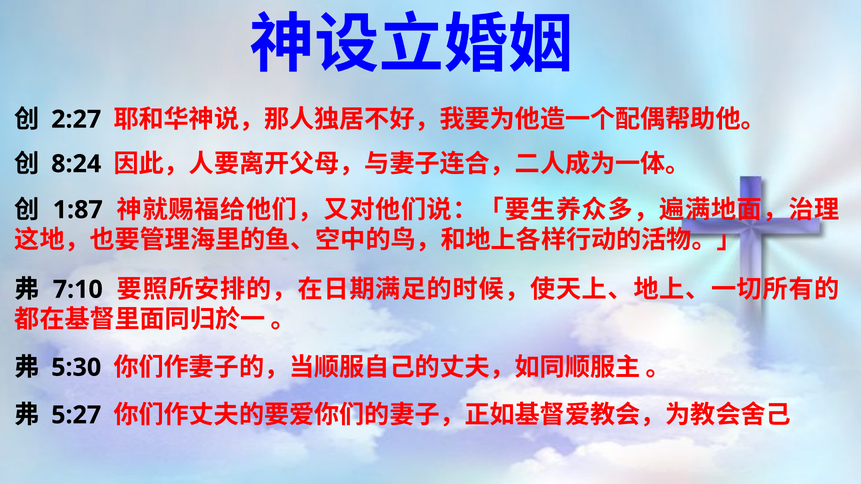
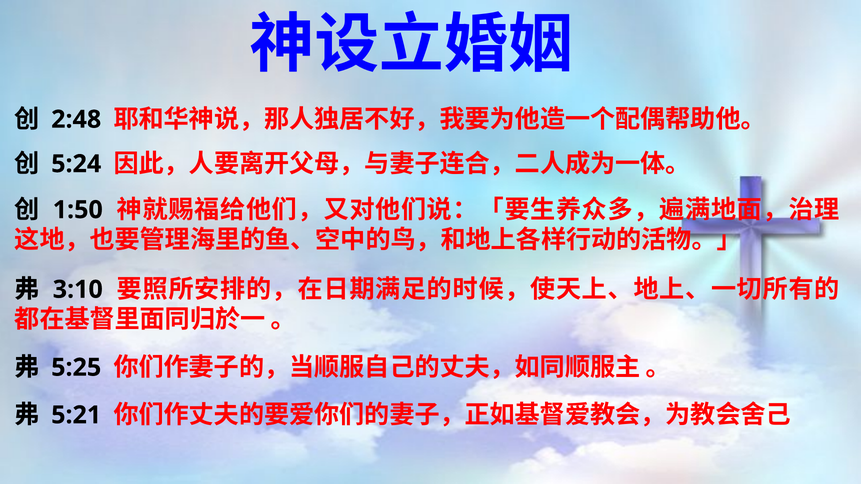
2:27: 2:27 -> 2:48 (76, 120)
8:24: 8:24 -> 5:24 (76, 164)
1:87: 1:87 -> 1:50 (78, 210)
7:10: 7:10 -> 3:10 (78, 290)
5:30: 5:30 -> 5:25 (76, 368)
5:27: 5:27 -> 5:21 (76, 415)
